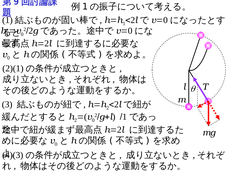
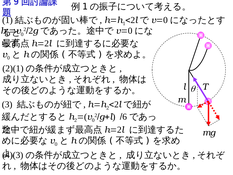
1: 1 -> 6 (125, 117)
